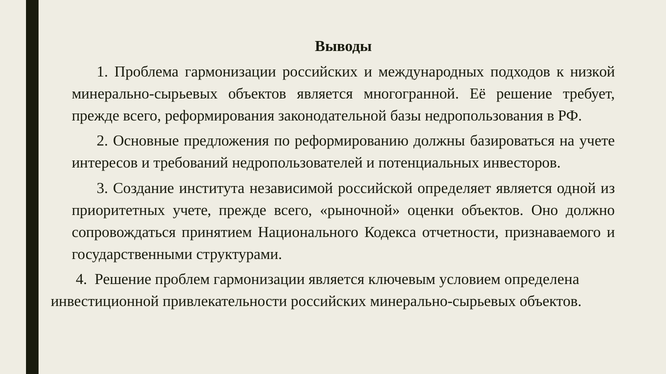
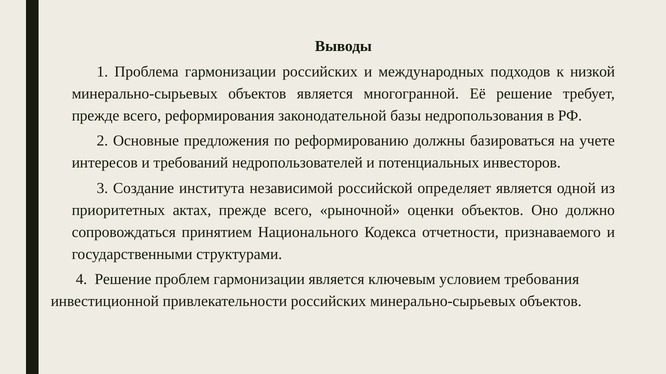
приоритетных учете: учете -> актах (192, 210)
определена: определена -> требования (542, 280)
